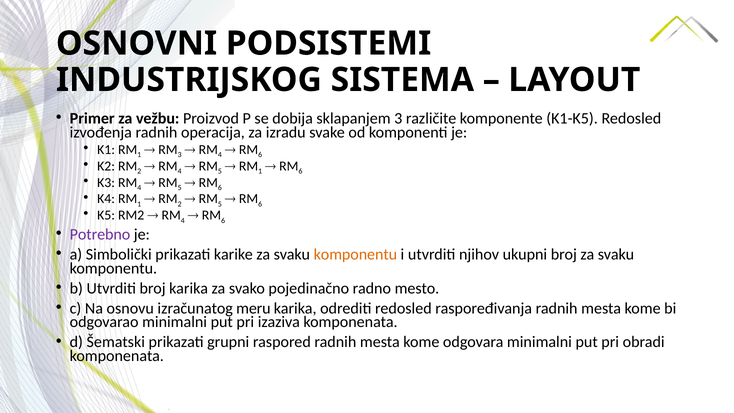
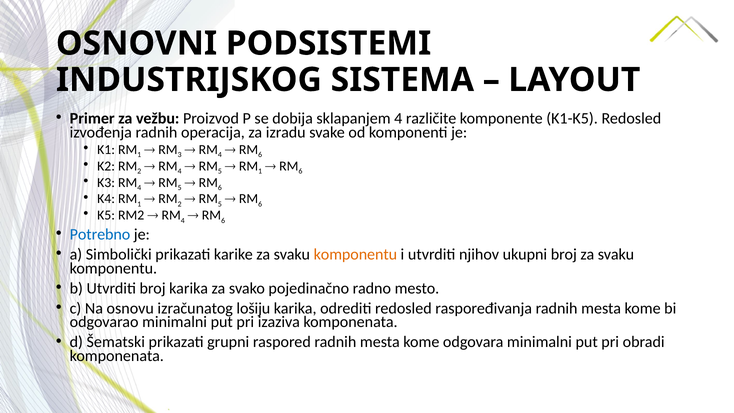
sklapanjem 3: 3 -> 4 (398, 118)
Potrebno colour: purple -> blue (100, 234)
meru: meru -> lošiju (253, 308)
